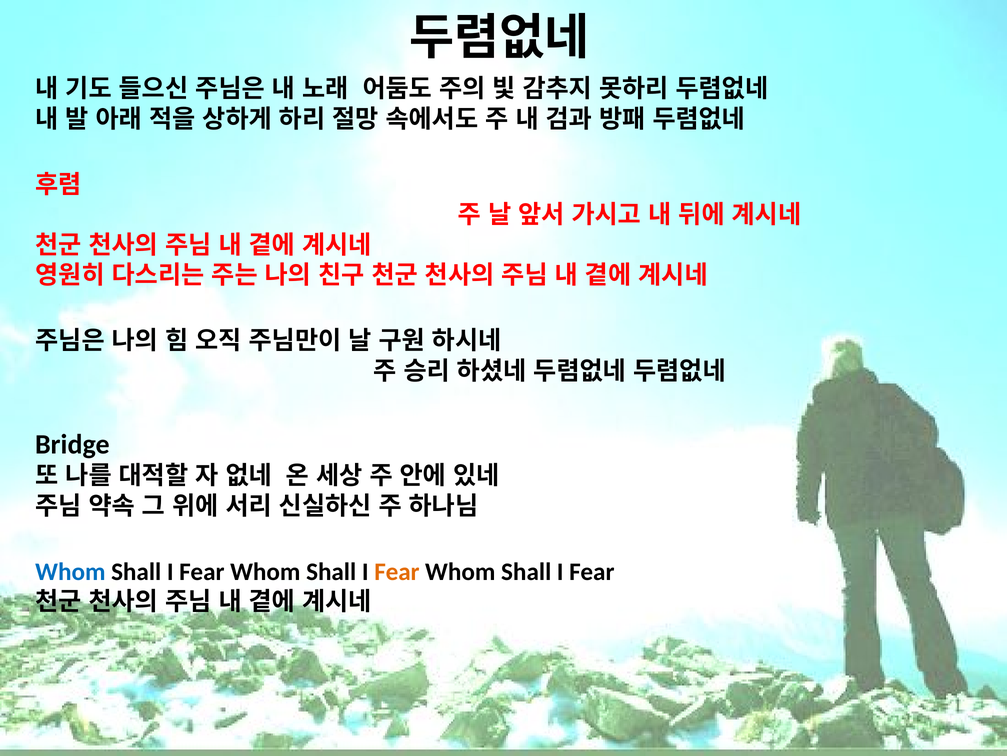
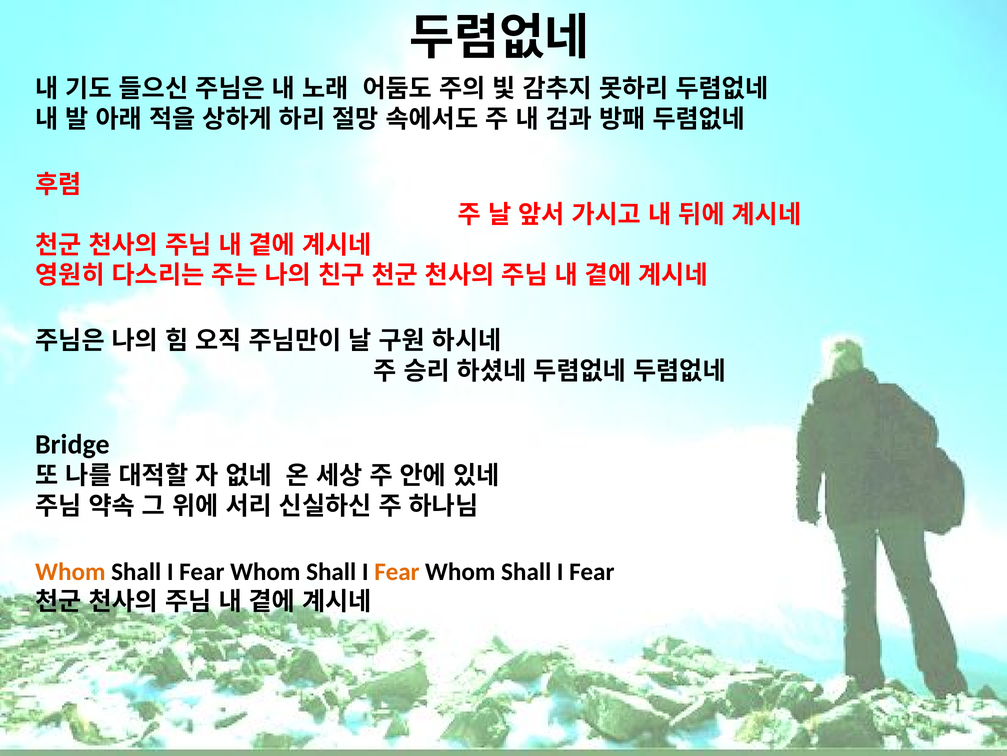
Whom colour: blue -> orange (70, 571)
